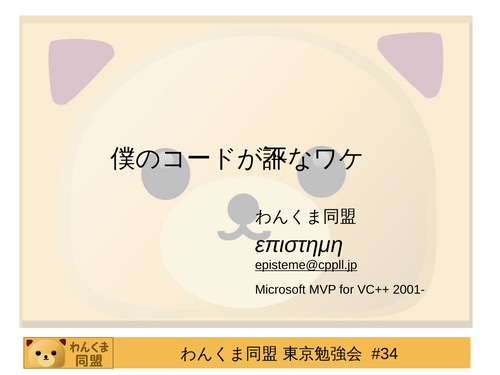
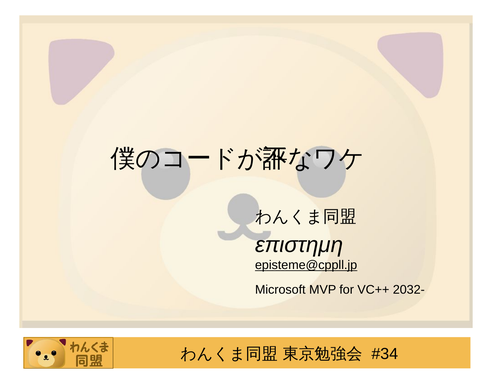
2001-: 2001- -> 2032- (409, 290)
